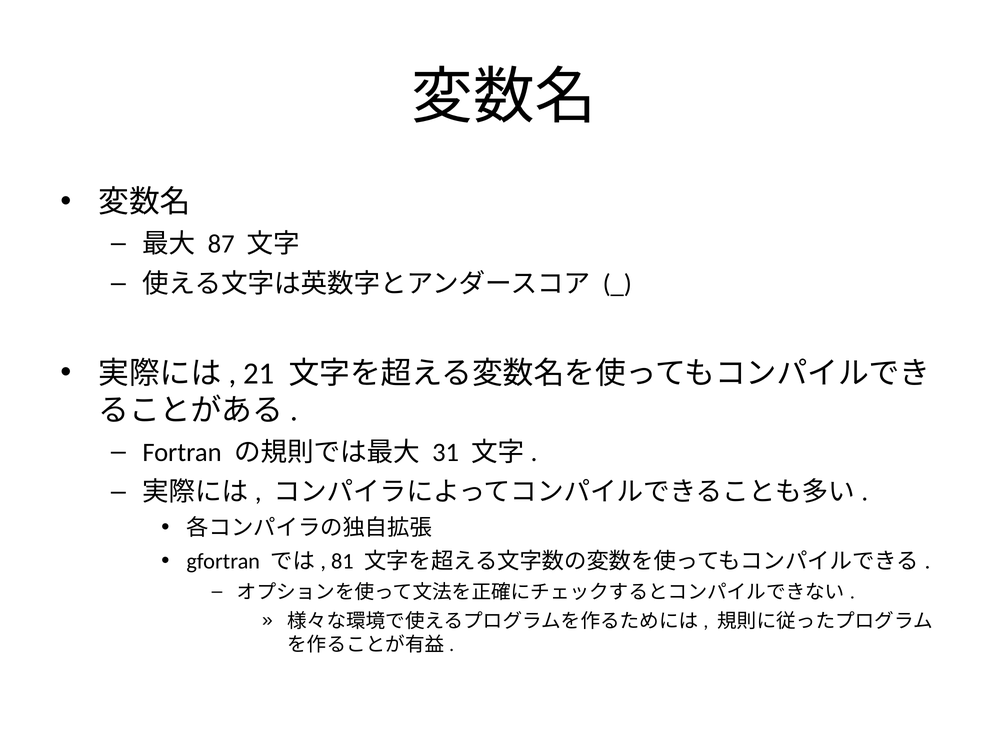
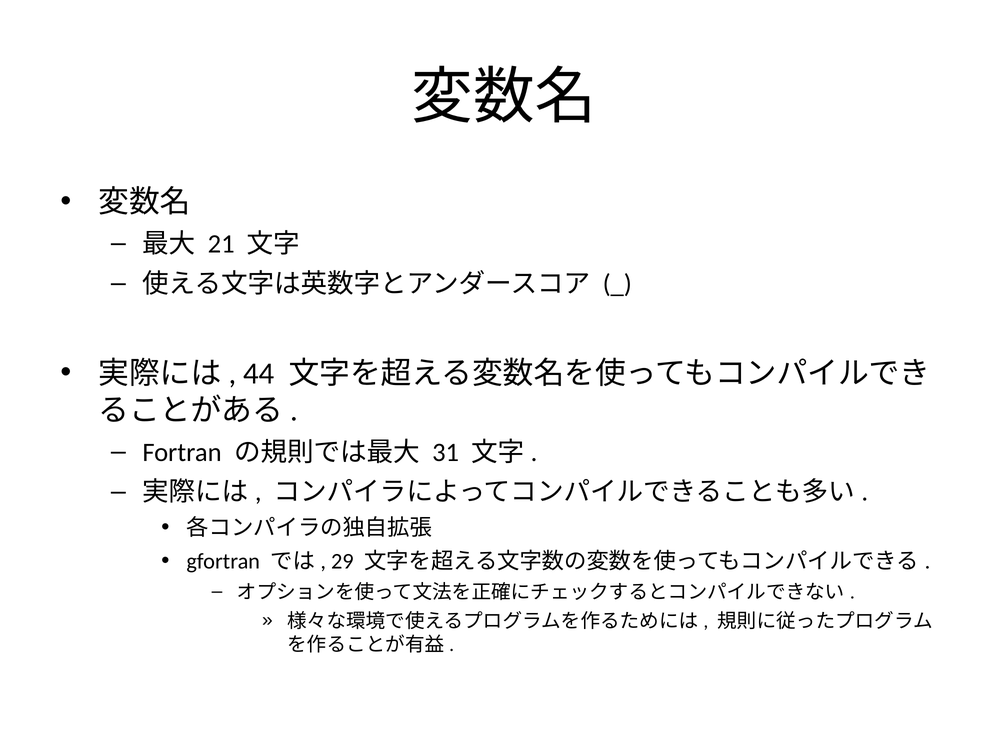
87: 87 -> 21 (221, 244)
21: 21 -> 44 (259, 373)
81: 81 -> 29 (342, 561)
